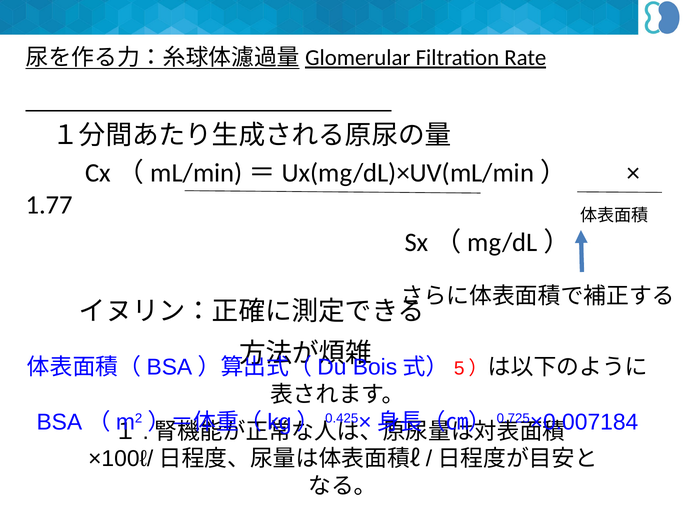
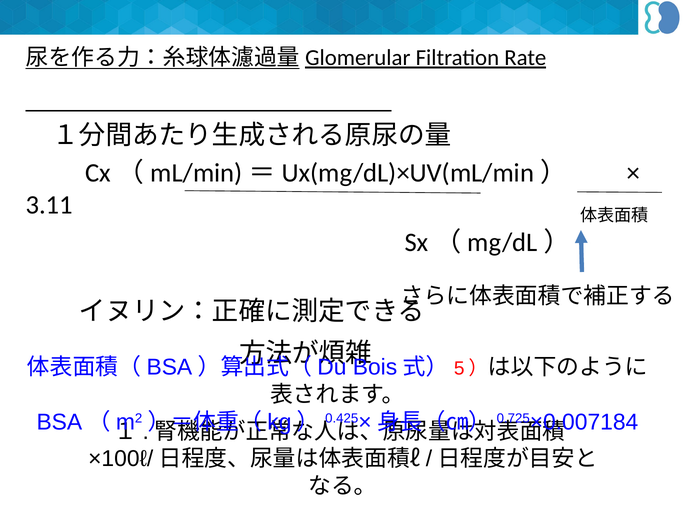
1.77: 1.77 -> 3.11 (49, 205)
